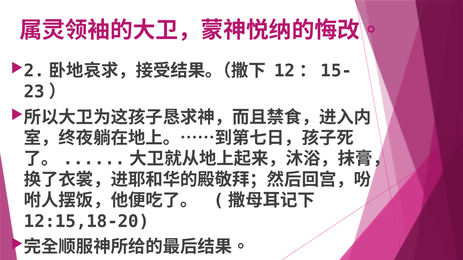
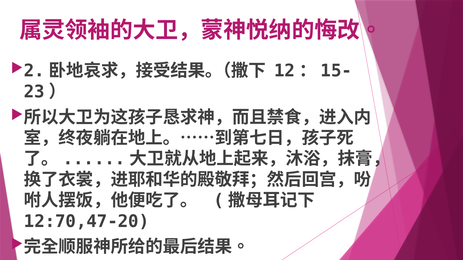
12:15,18-20: 12:15,18-20 -> 12:70,47-20 (87, 222)
